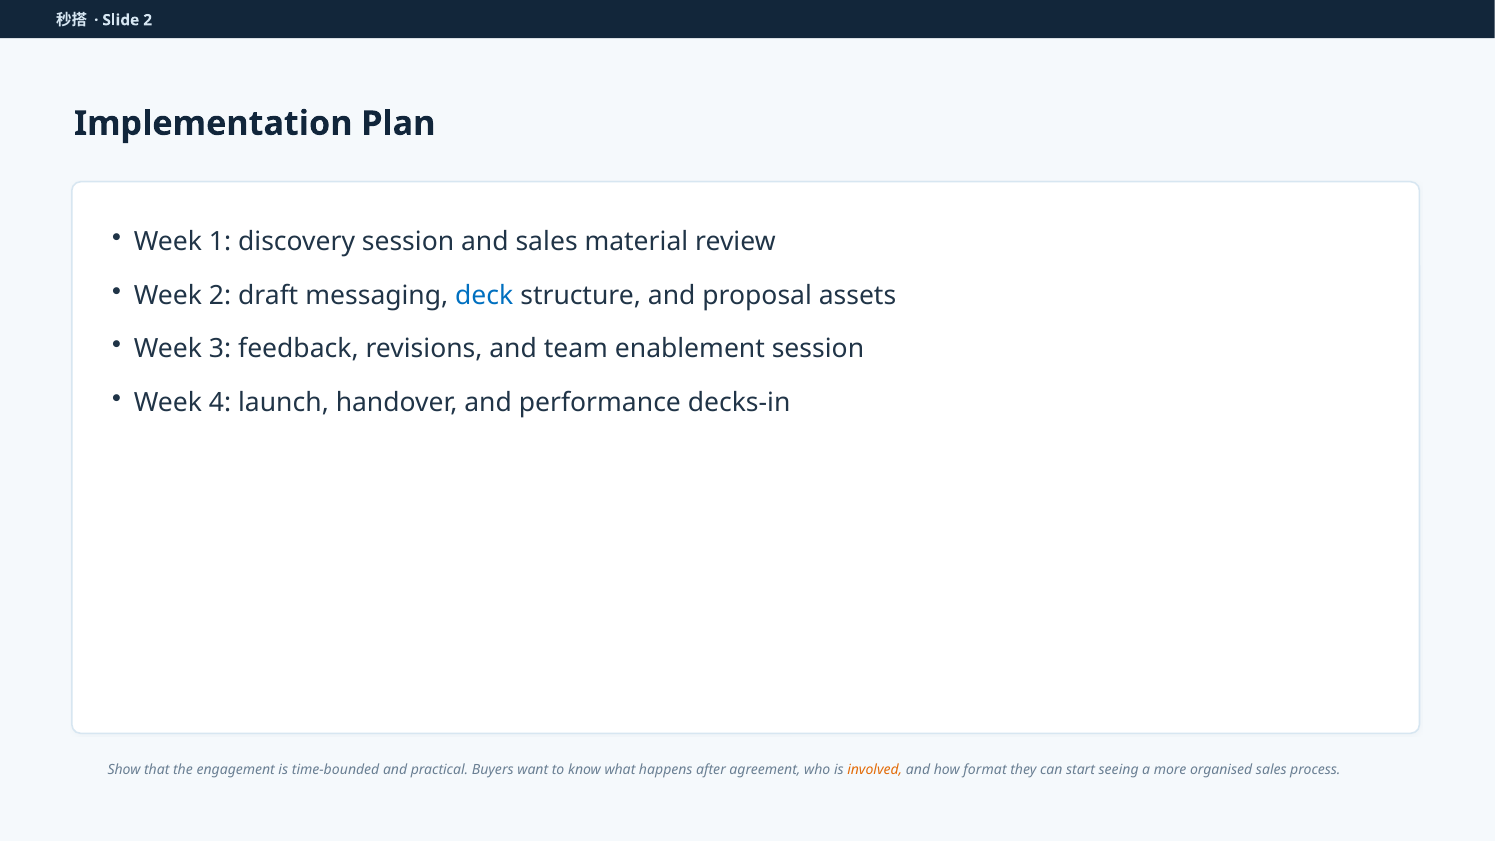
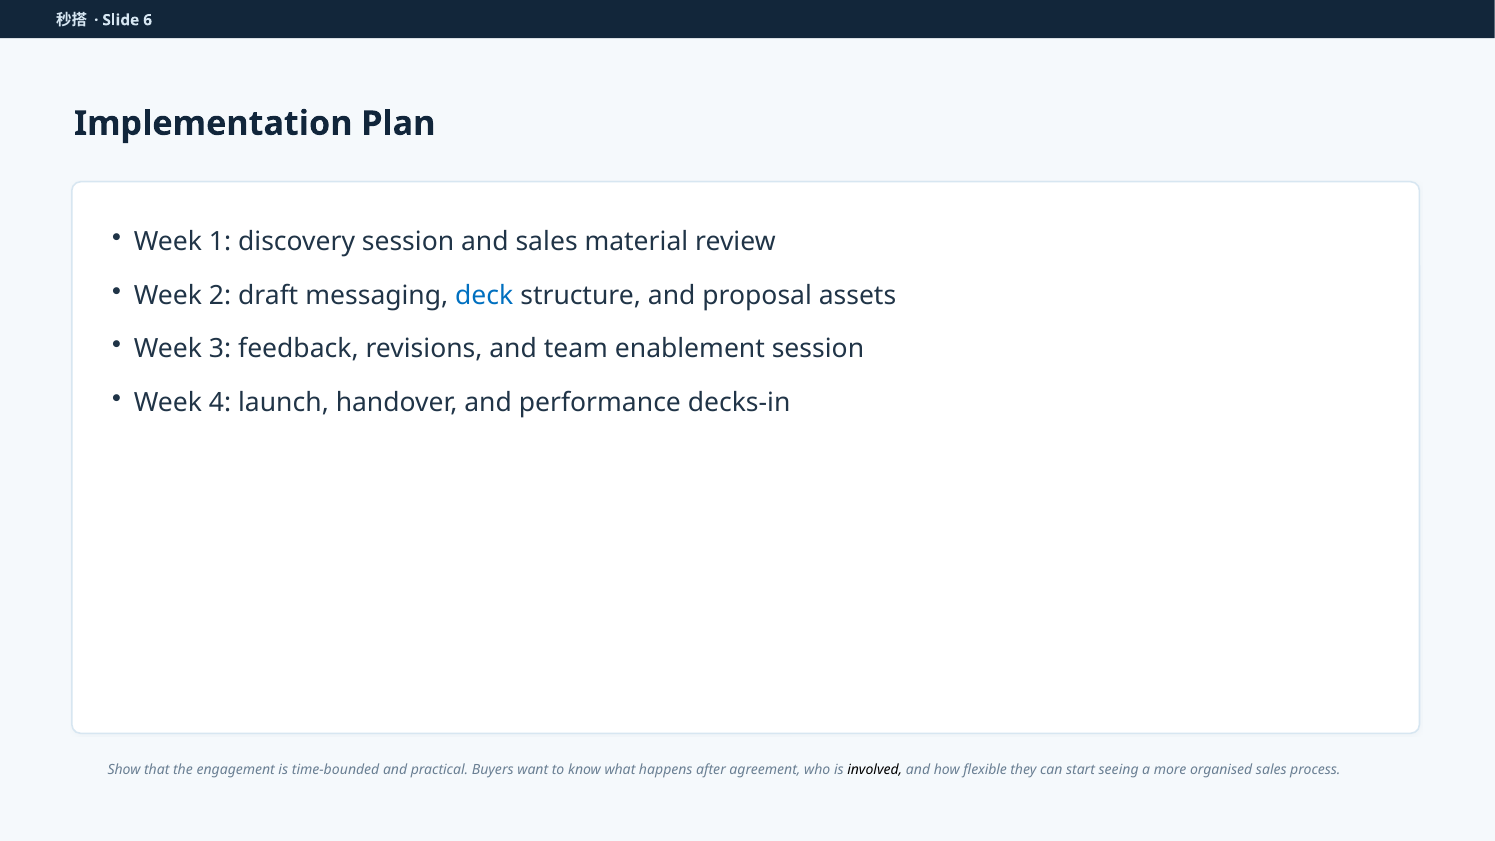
Slide 2: 2 -> 6 (148, 20)
involved colour: orange -> black (875, 770)
format: format -> flexible (985, 770)
